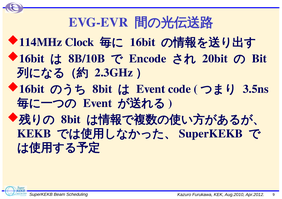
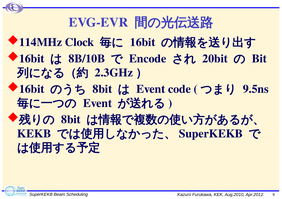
3.5ns: 3.5ns -> 9.5ns (256, 89)
